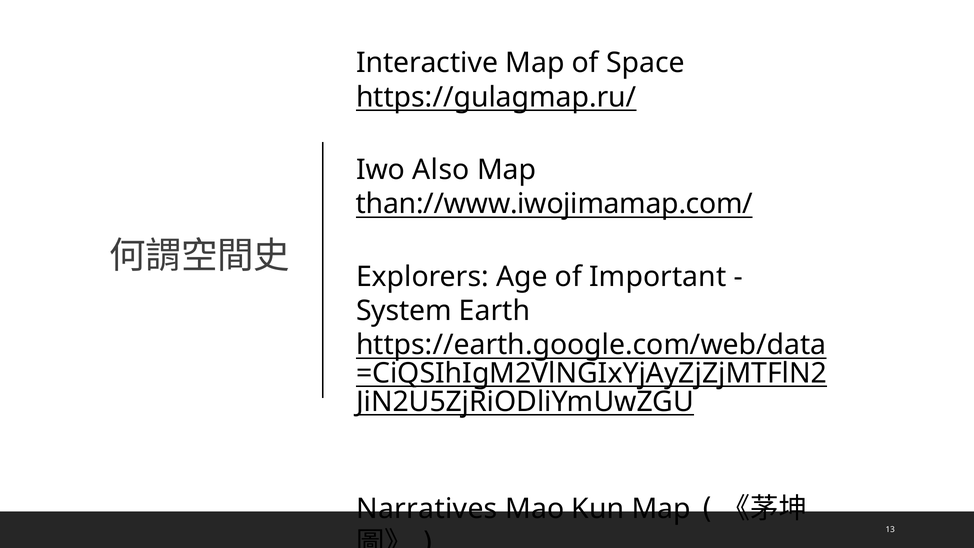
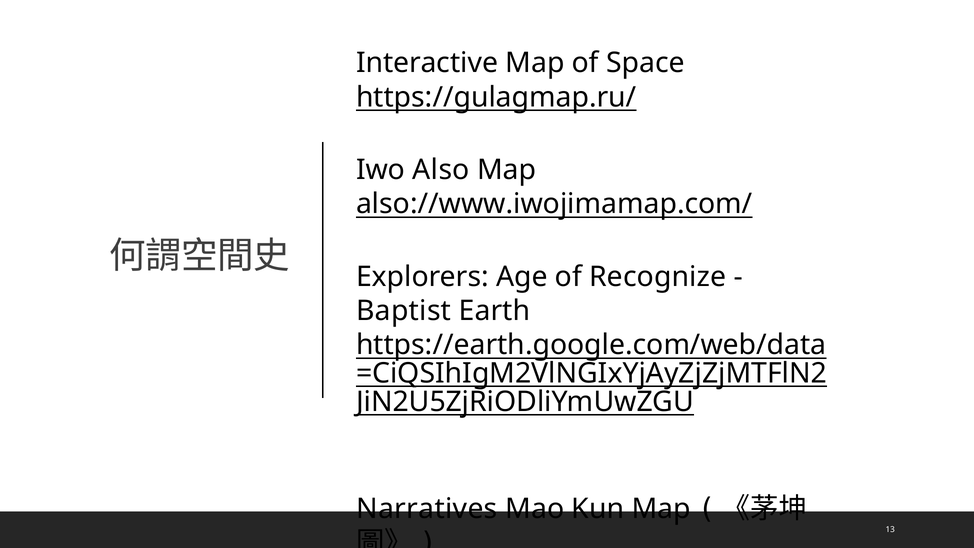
than://www.iwojimamap.com/: than://www.iwojimamap.com/ -> also://www.iwojimamap.com/ (554, 204)
Important: Important -> Recognize (658, 277)
System: System -> Baptist (404, 311)
